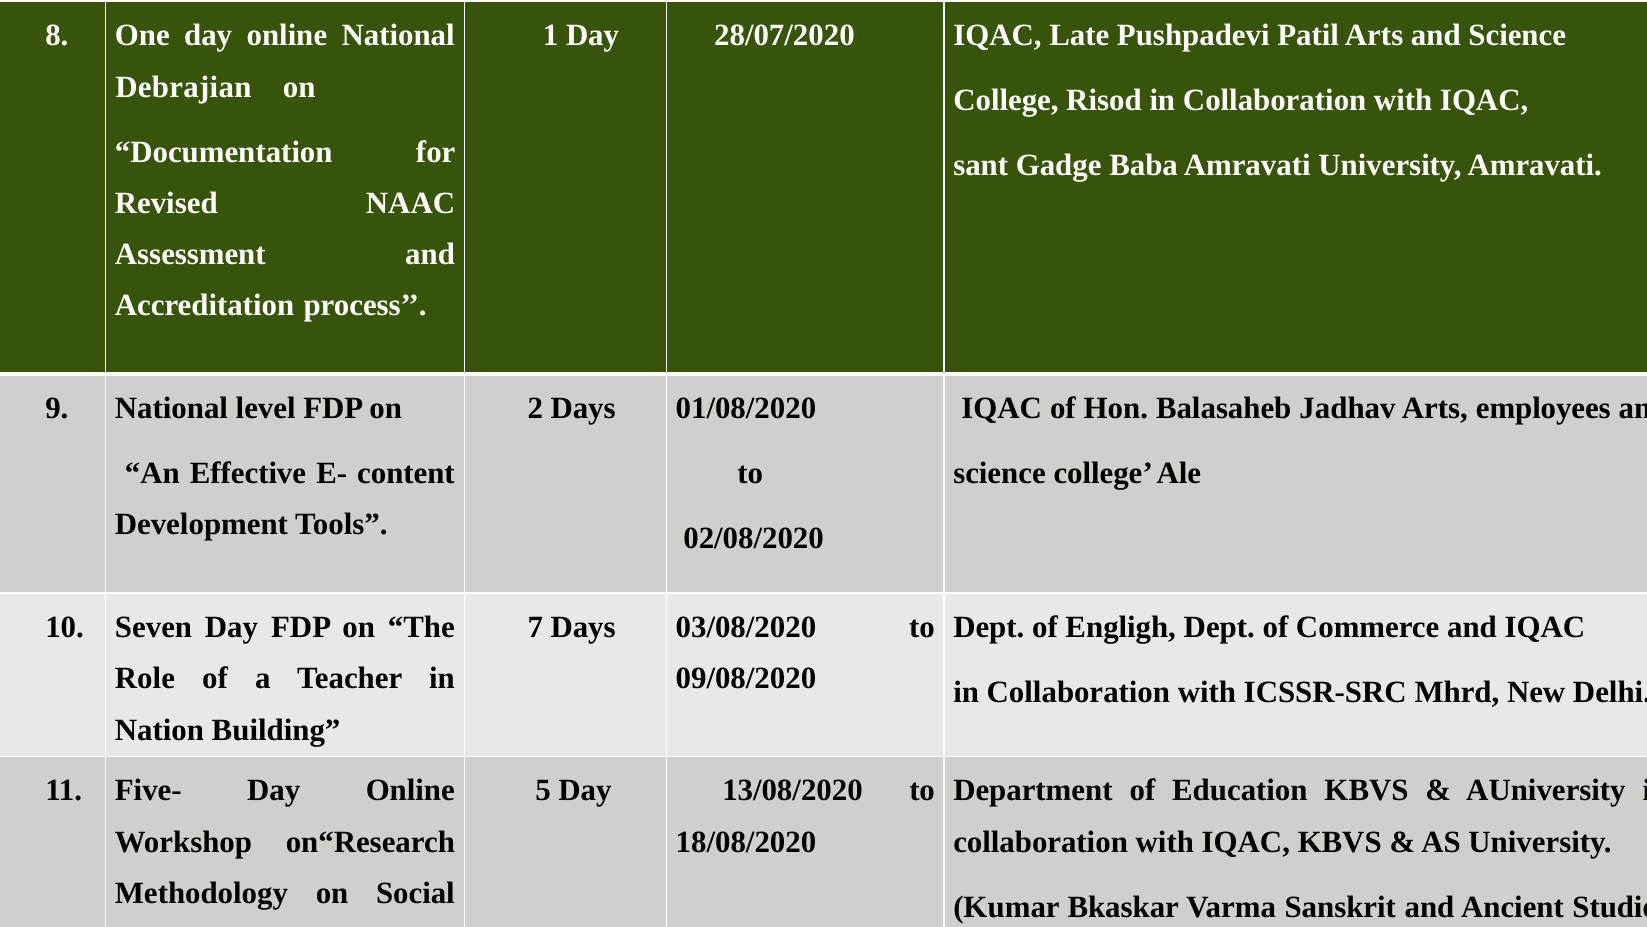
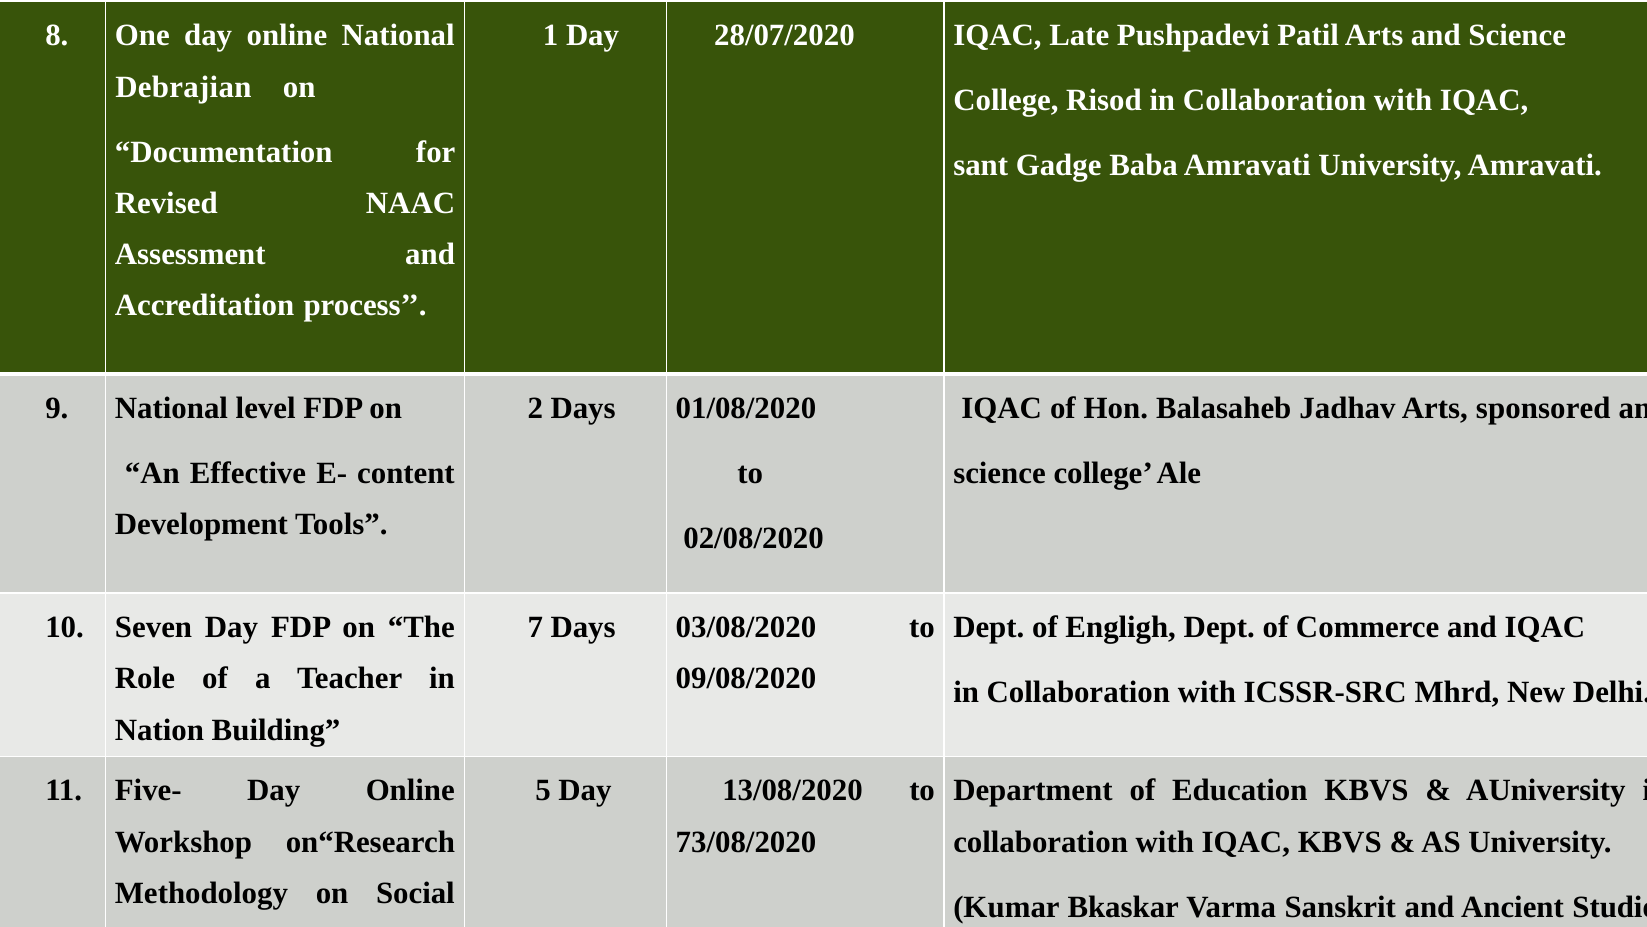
employees: employees -> sponsored (1543, 408)
18/08/2020: 18/08/2020 -> 73/08/2020 (746, 841)
